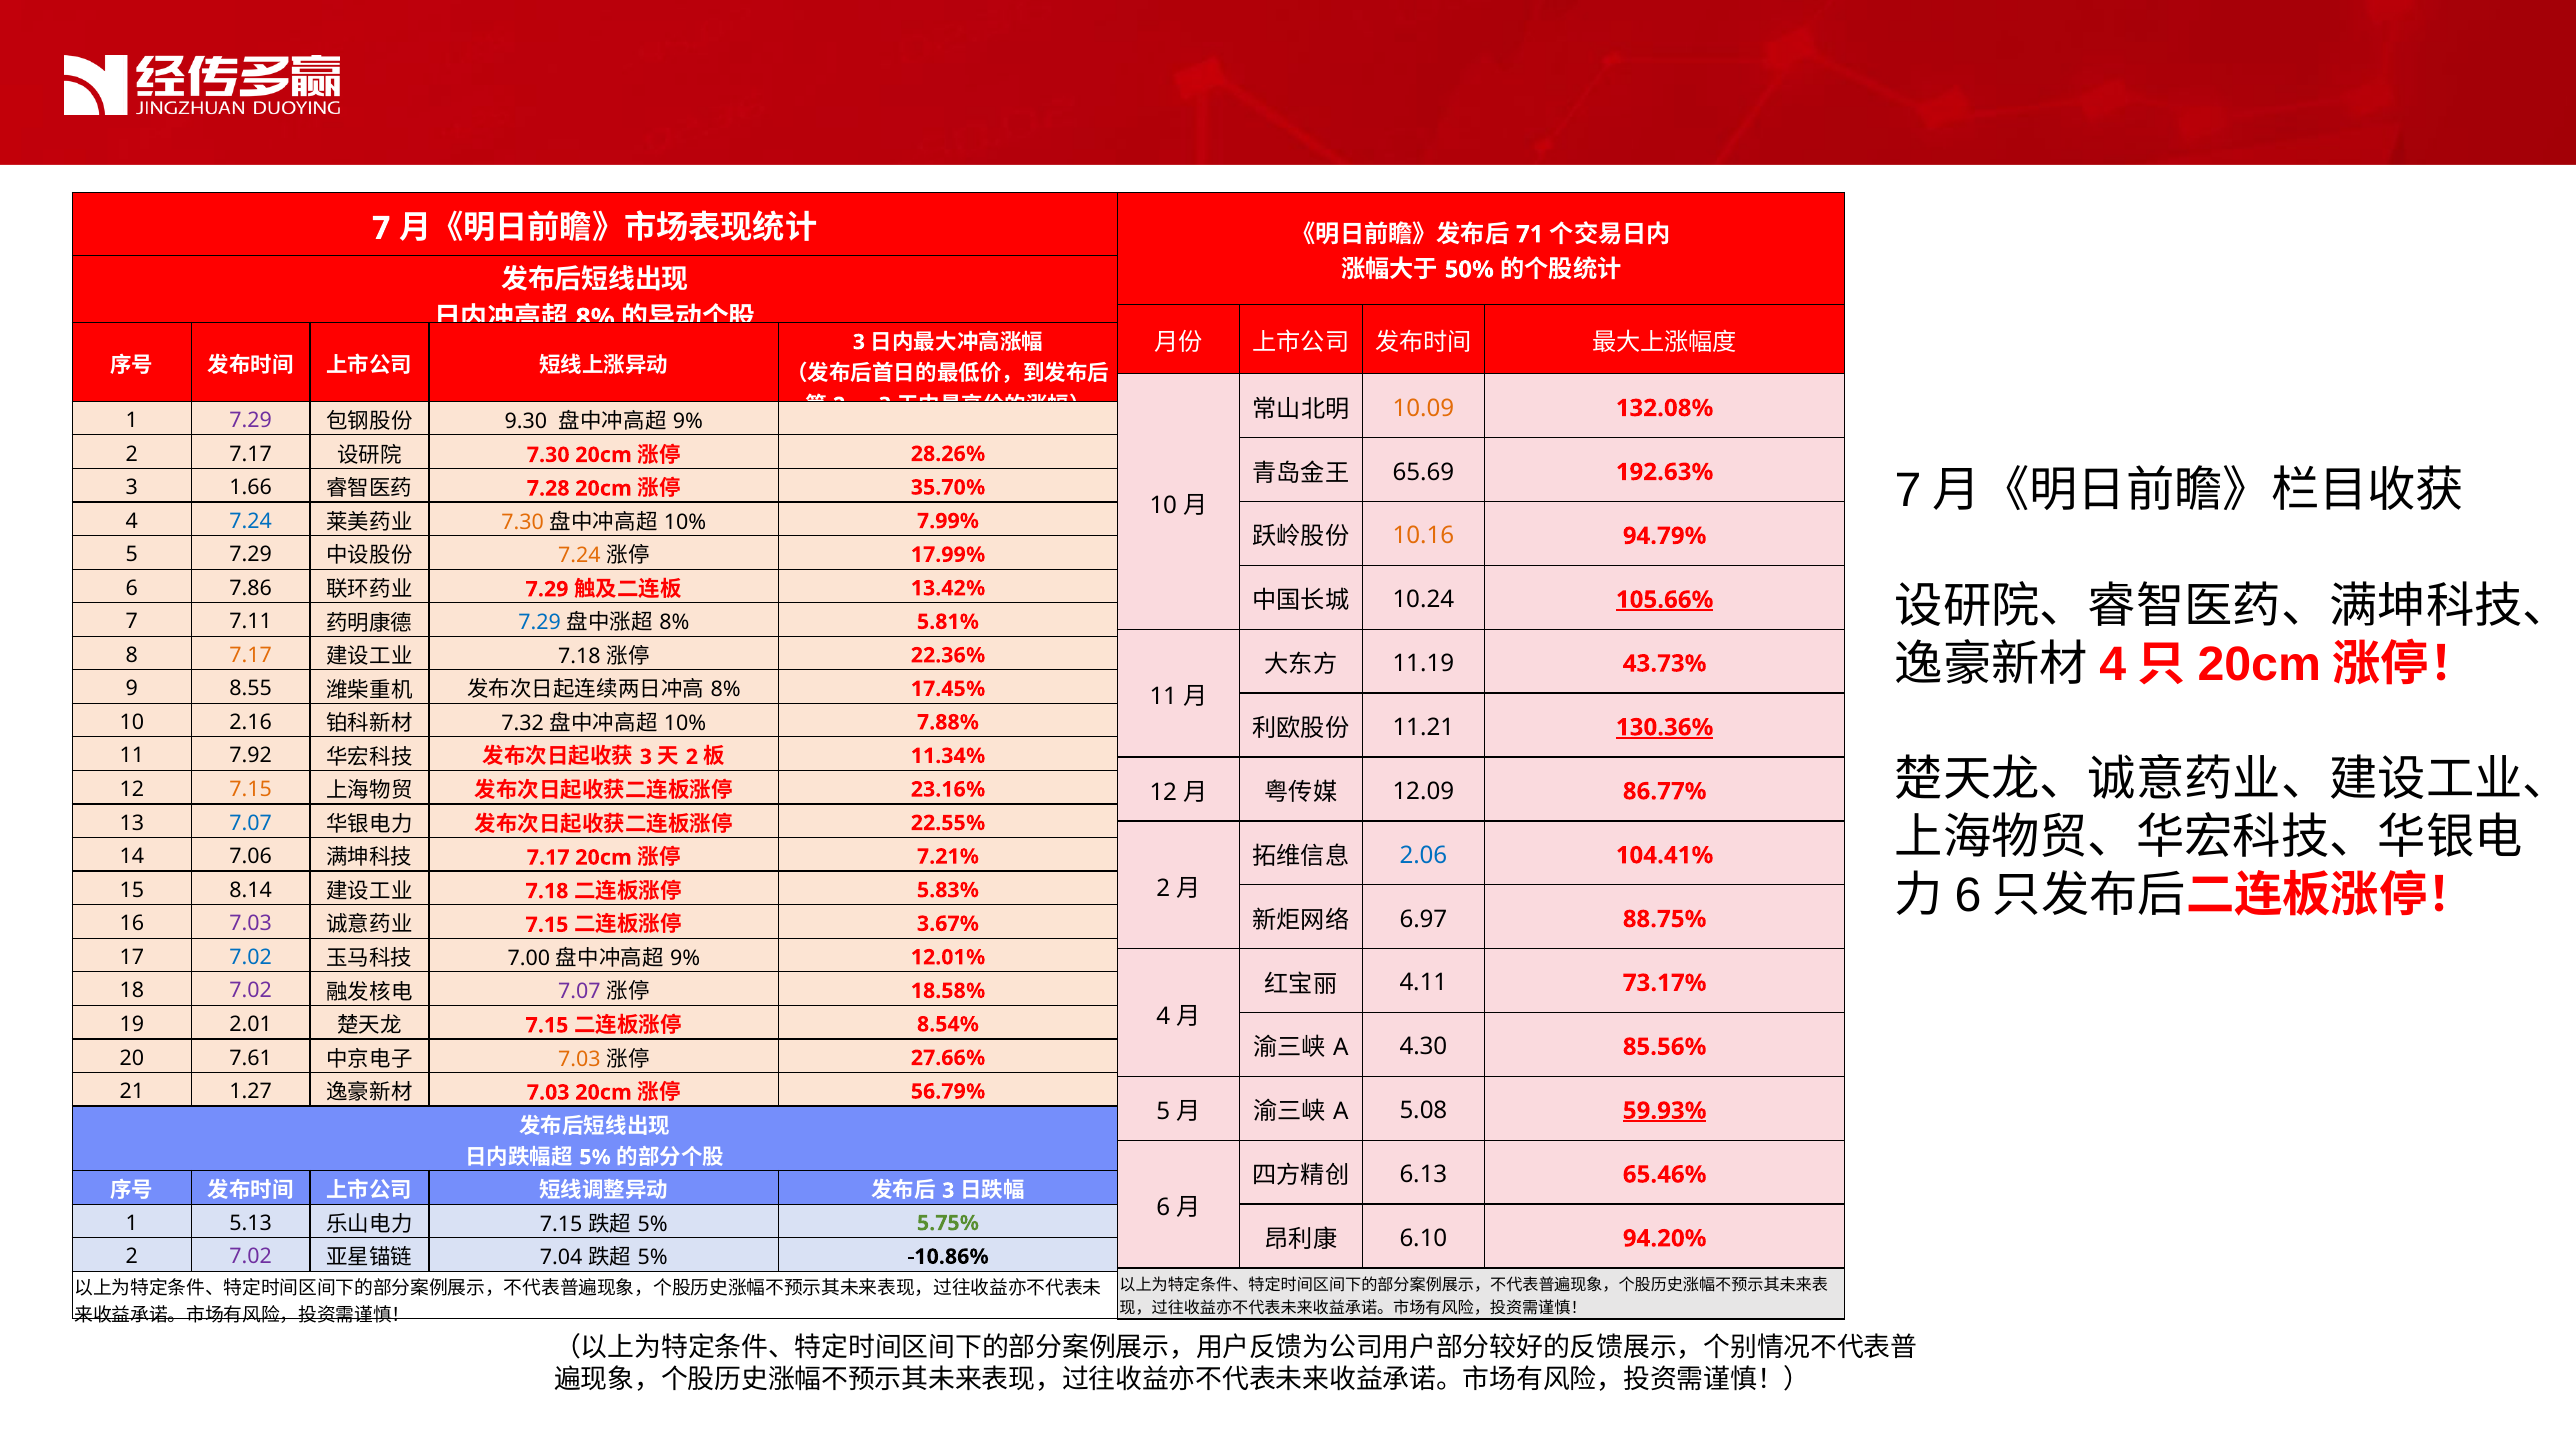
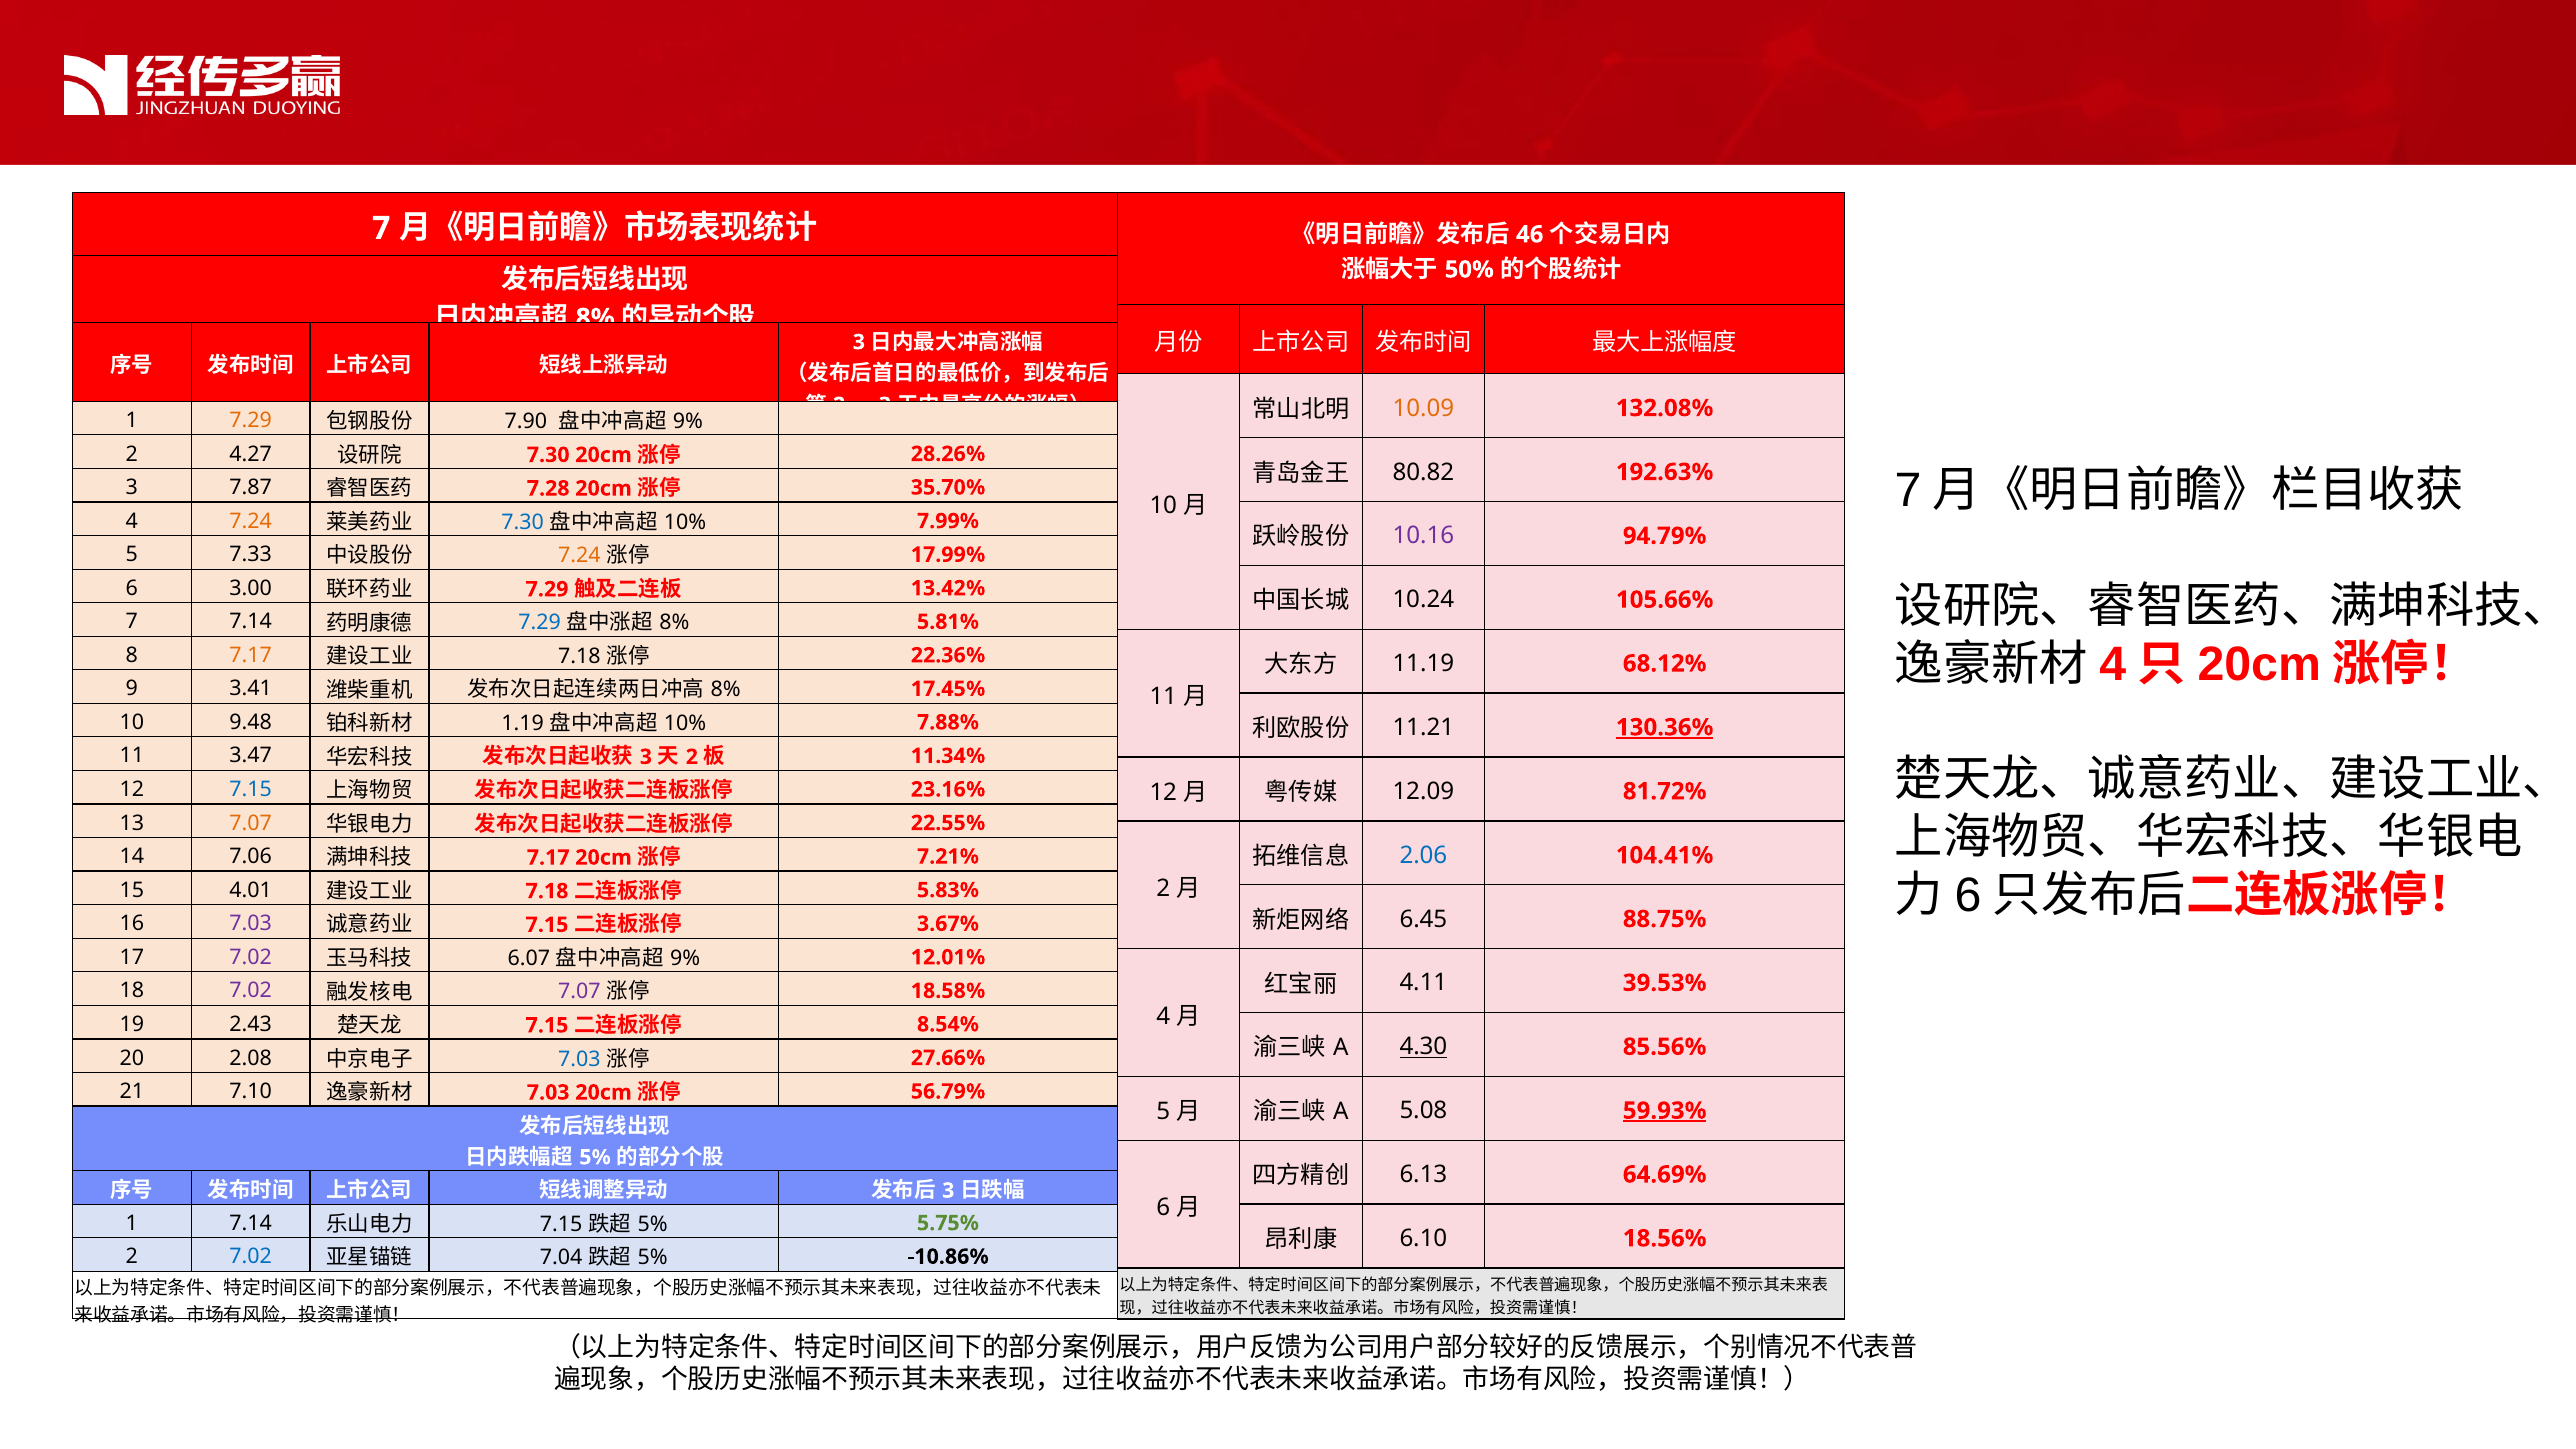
71: 71 -> 46 (1530, 235)
7.29 colour: purple -> orange (251, 420)
9.30: 9.30 -> 7.90 (526, 421)
2 7.17: 7.17 -> 4.27 (251, 454)
65.69: 65.69 -> 80.82 (1423, 472)
1.66: 1.66 -> 7.87 (251, 487)
7.24 colour: blue -> orange (251, 521)
7.30 colour: orange -> blue (523, 522)
10.16 colour: orange -> purple (1423, 536)
5 7.29: 7.29 -> 7.33 (251, 555)
7.86: 7.86 -> 3.00 (251, 588)
105.66% underline: present -> none (1665, 600)
7 7.11: 7.11 -> 7.14 (251, 622)
43.73%: 43.73% -> 68.12% (1665, 664)
8.55: 8.55 -> 3.41 (251, 689)
2.16: 2.16 -> 9.48 (251, 722)
7.32: 7.32 -> 1.19 (523, 723)
7.92: 7.92 -> 3.47 (251, 756)
7.15 colour: orange -> blue (251, 789)
86.77%: 86.77% -> 81.72% (1665, 791)
7.07 colour: blue -> orange (251, 823)
8.14: 8.14 -> 4.01 (251, 890)
6.97: 6.97 -> 6.45 (1423, 919)
7.02 colour: blue -> purple (251, 957)
7.00: 7.00 -> 6.07 (529, 958)
73.17%: 73.17% -> 39.53% (1665, 983)
2.01: 2.01 -> 2.43 (251, 1024)
4.30 underline: none -> present (1423, 1047)
7.61: 7.61 -> 2.08 (251, 1058)
7.03 colour: orange -> blue (579, 1059)
1.27: 1.27 -> 7.10 (251, 1091)
65.46%: 65.46% -> 64.69% (1665, 1175)
1 5.13: 5.13 -> 7.14 (251, 1223)
94.20%: 94.20% -> 18.56% (1665, 1238)
7.02 colour: purple -> blue (251, 1257)
